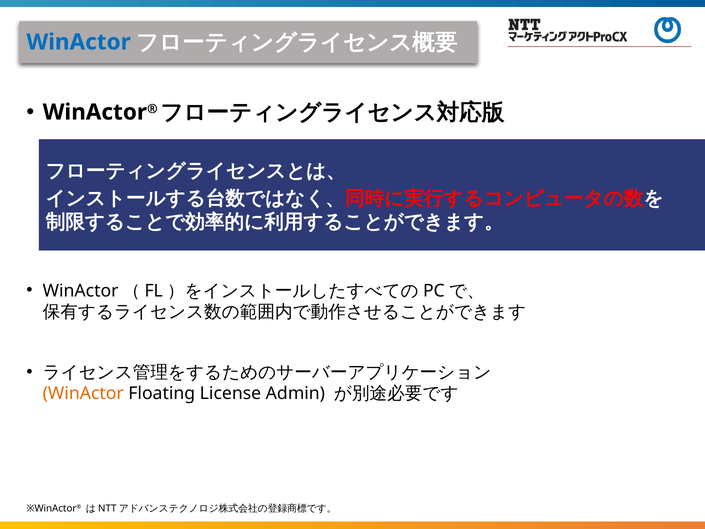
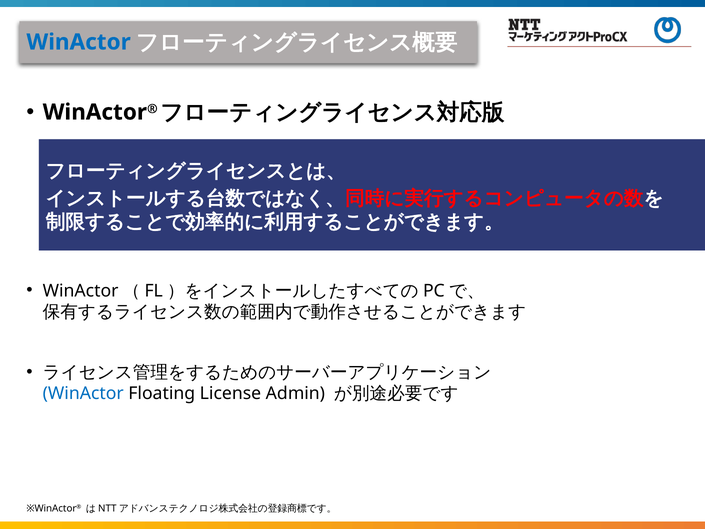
WinActor colour: orange -> blue (83, 393)
